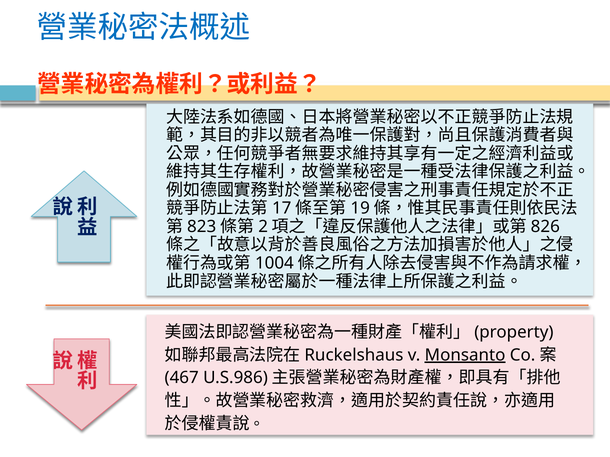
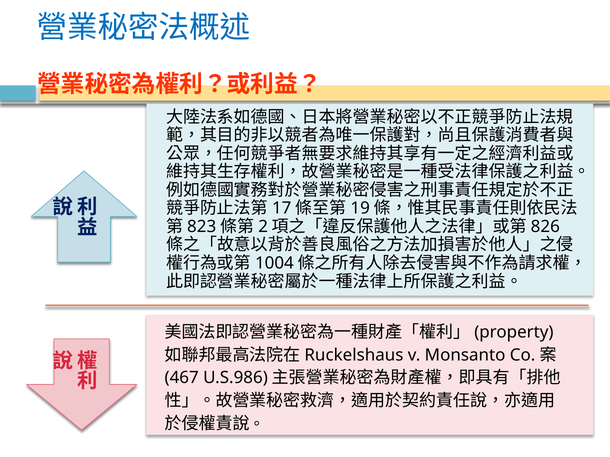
Monsanto underline: present -> none (465, 355)
